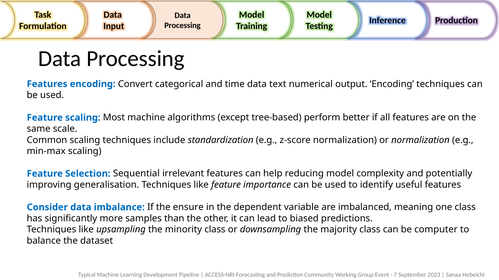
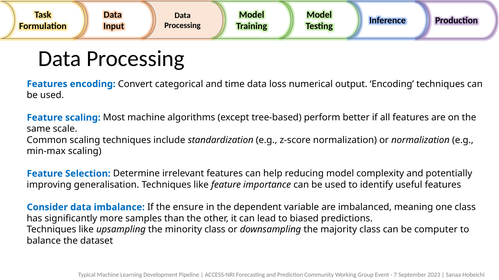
text: text -> loss (278, 84)
Sequential: Sequential -> Determine (136, 174)
